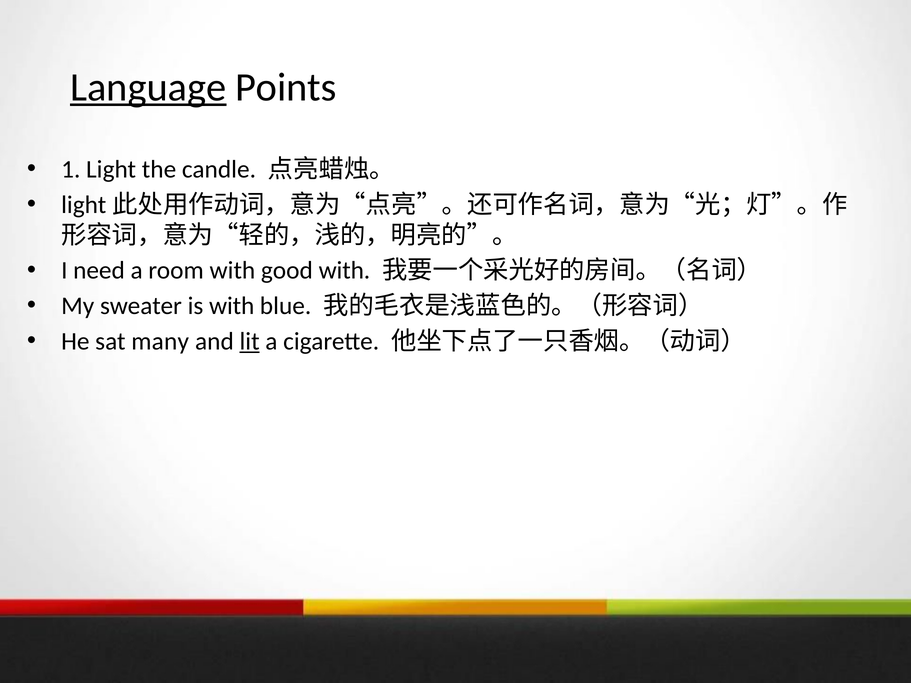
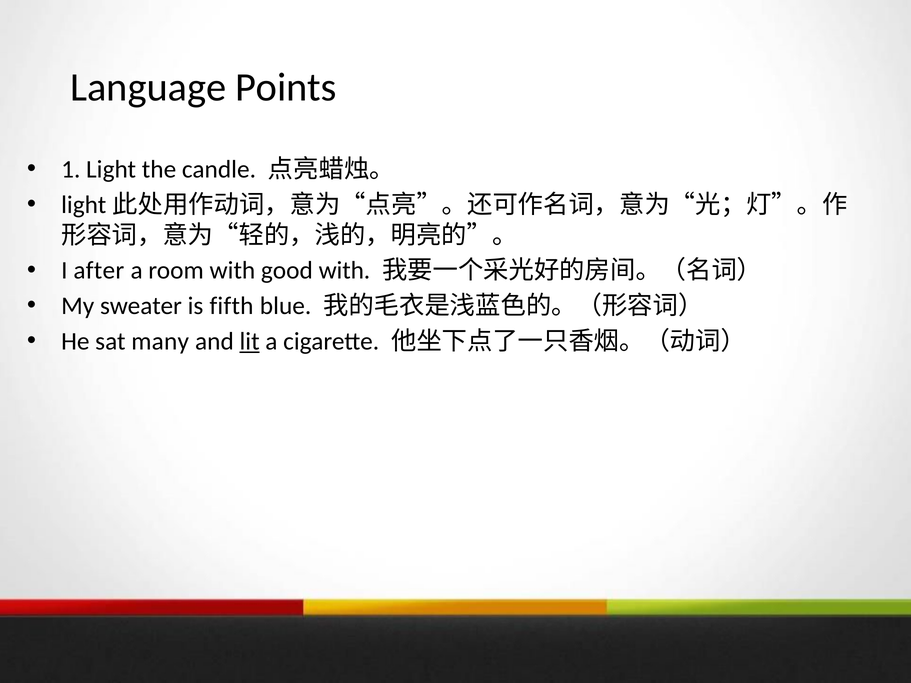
Language underline: present -> none (148, 87)
need: need -> after (99, 271)
is with: with -> fifth (232, 306)
